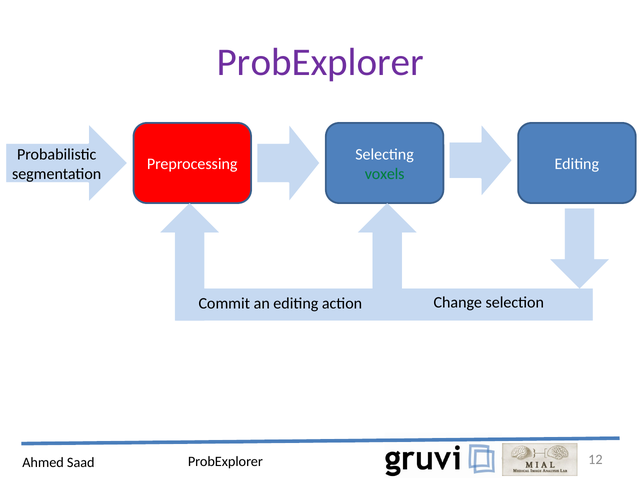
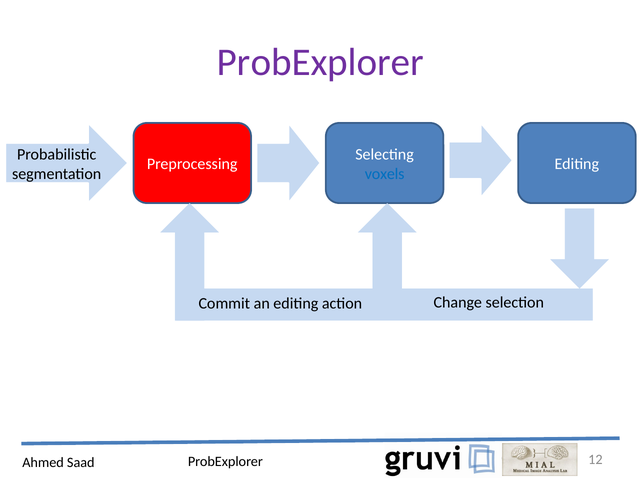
voxels colour: green -> blue (385, 174)
